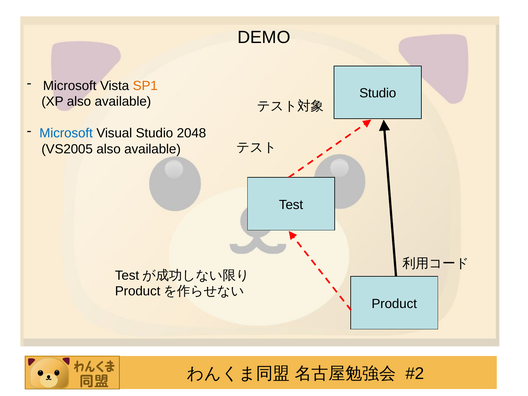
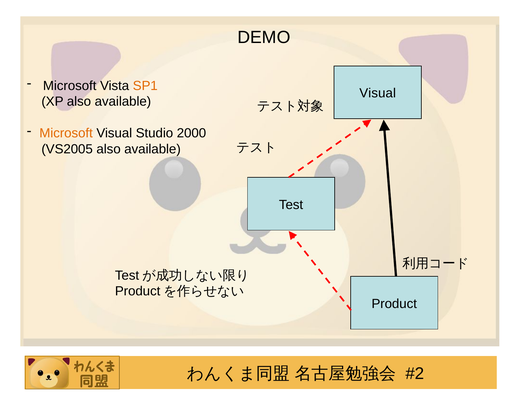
Studio: Studio -> Visual (378, 93)
Microsoft colour: blue -> orange (66, 133)
2048: 2048 -> 2000 (191, 133)
